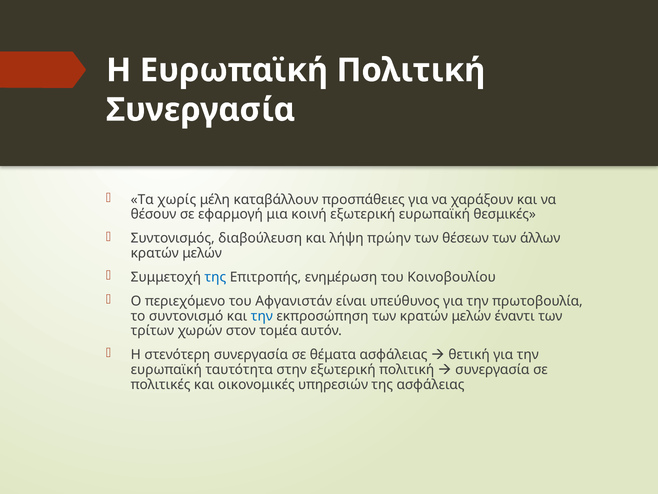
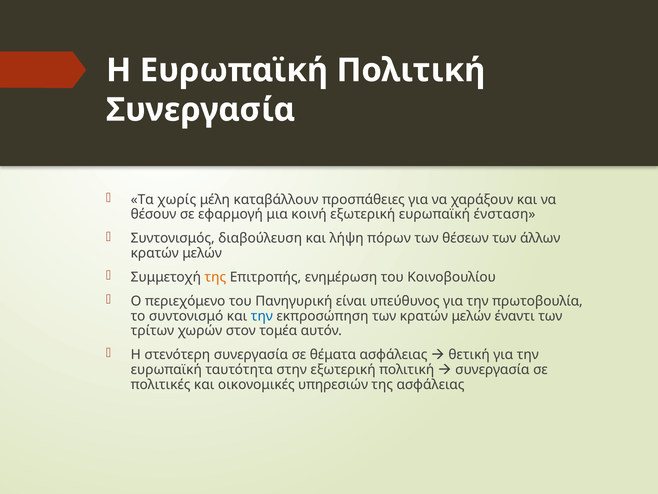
θεσμικές: θεσμικές -> ένσταση (505, 214)
πρώην: πρώην -> πόρων (389, 238)
της colour: blue -> orange (215, 277)
Αφγανιστάν: Αφγανιστάν -> Πανηγυρική (294, 301)
